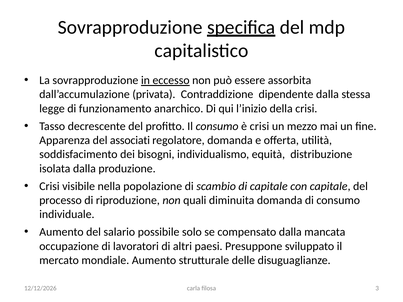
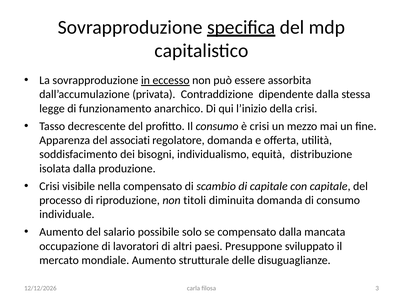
nella popolazione: popolazione -> compensato (153, 186)
quali: quali -> titoli (195, 200)
